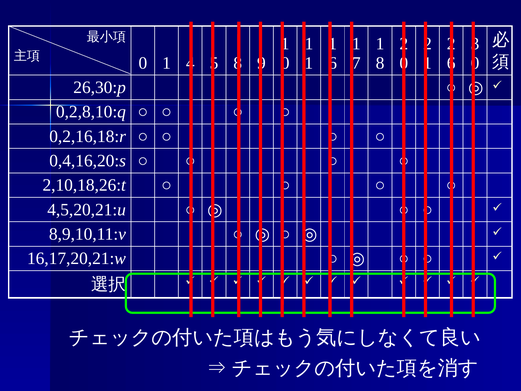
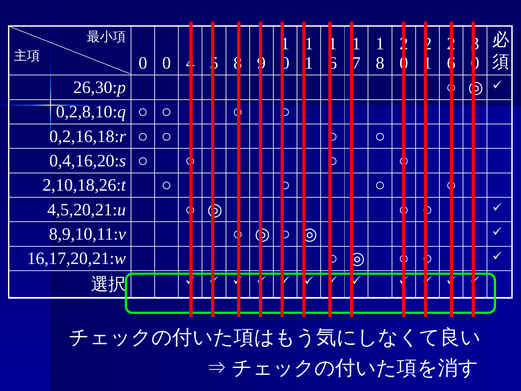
1: 1 -> 0 (167, 63)
